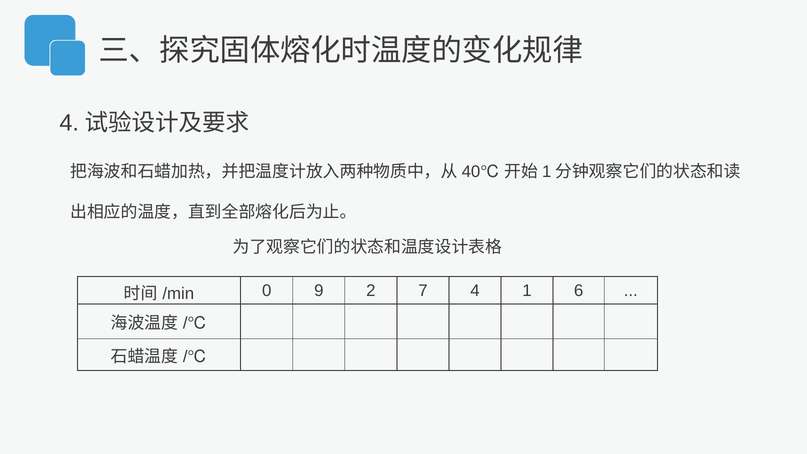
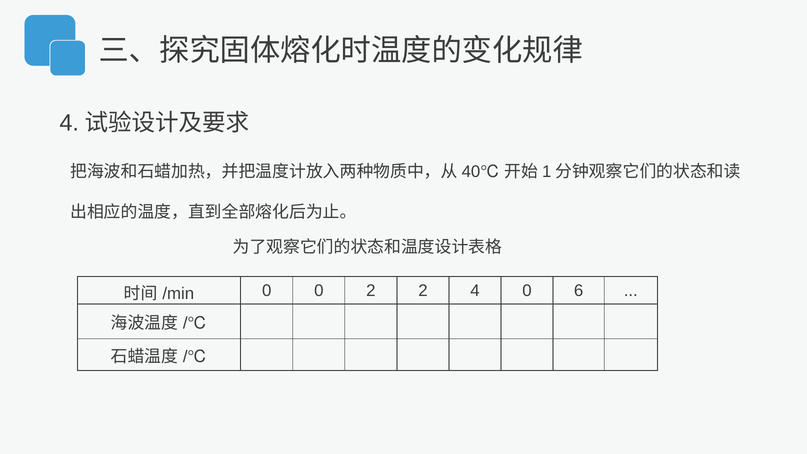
0 9: 9 -> 0 (319, 291)
2 7: 7 -> 2 (423, 291)
4 1: 1 -> 0 (527, 291)
